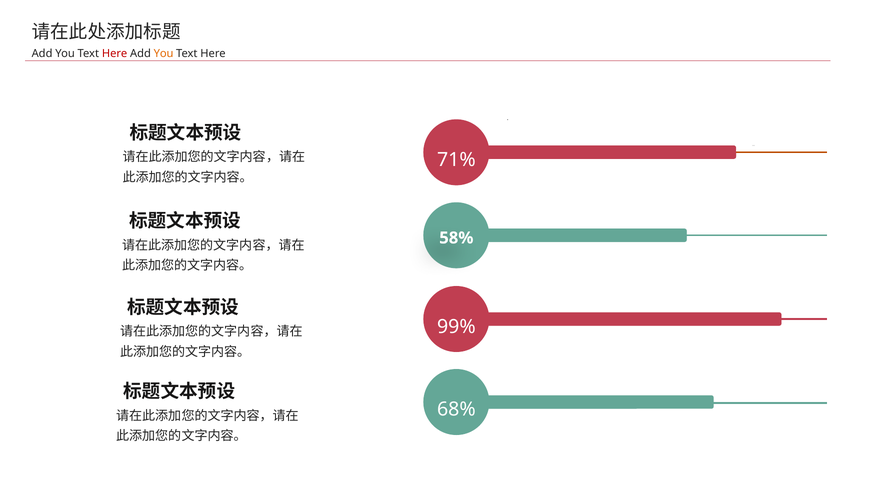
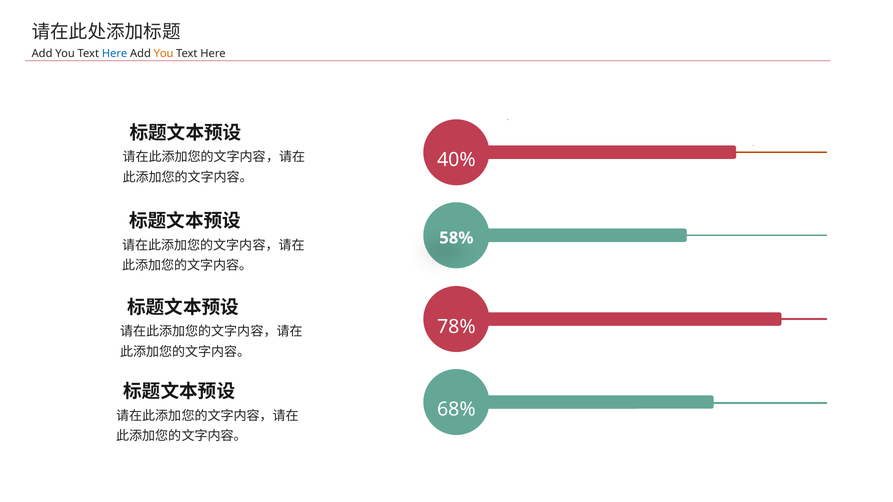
Here colour: red -> blue (115, 53)
71%: 71% -> 40% (456, 160)
99%: 99% -> 78% (456, 327)
